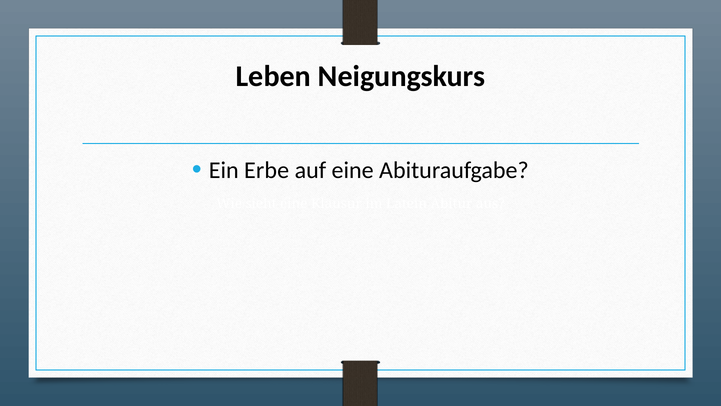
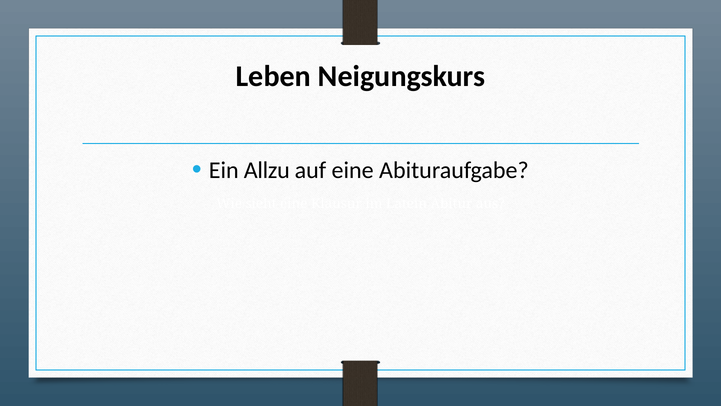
Erbe: Erbe -> Allzu (267, 170)
